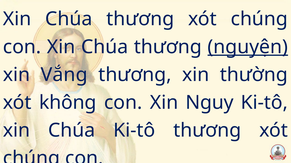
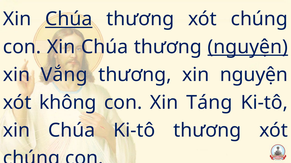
Chúa underline: none -> present (69, 19)
xin thường: thường -> nguyện (254, 75)
Nguy: Nguy -> Táng (209, 103)
